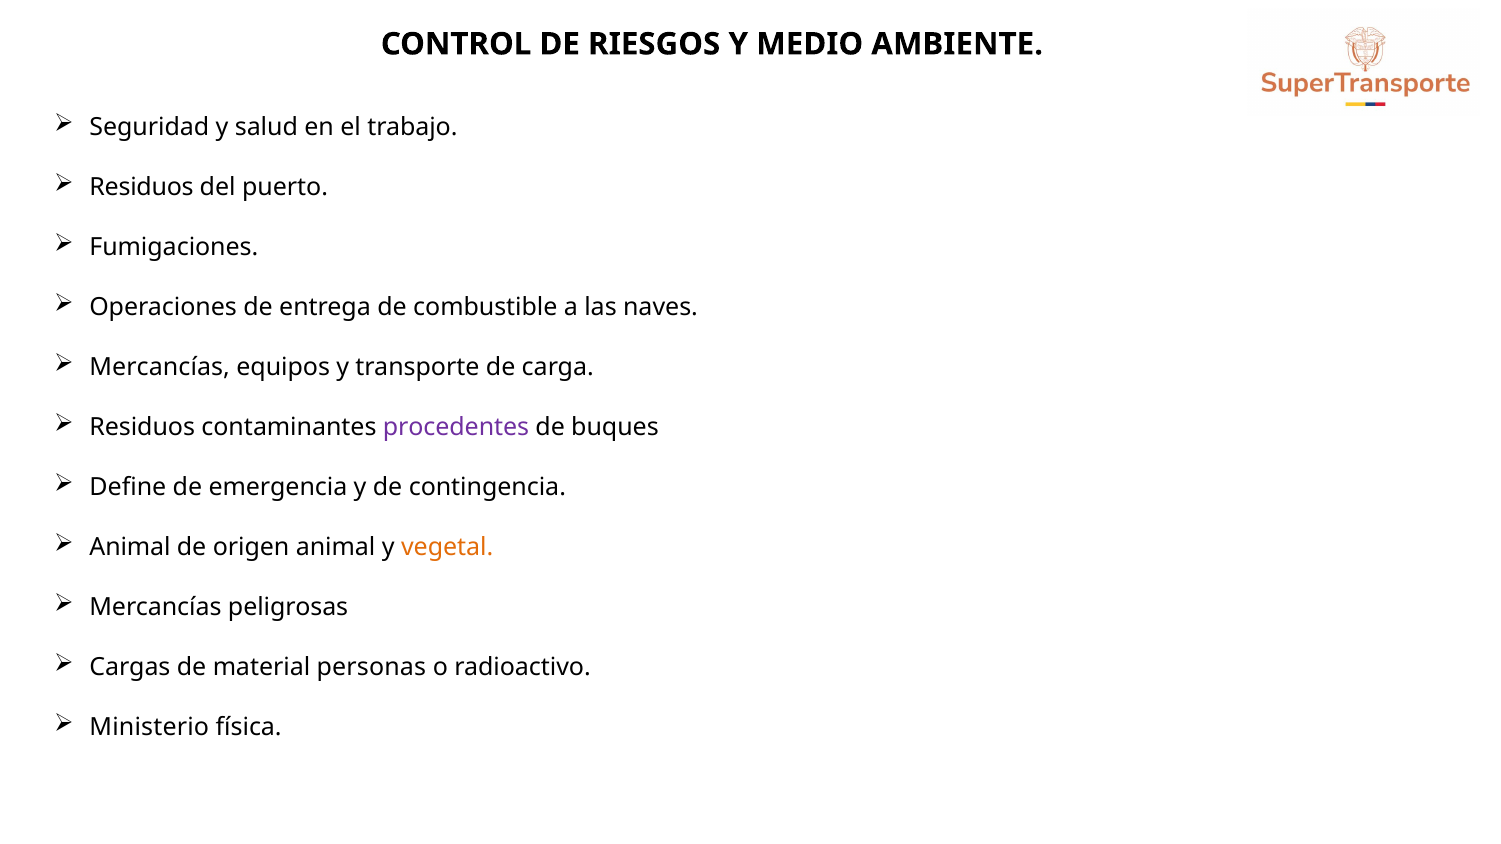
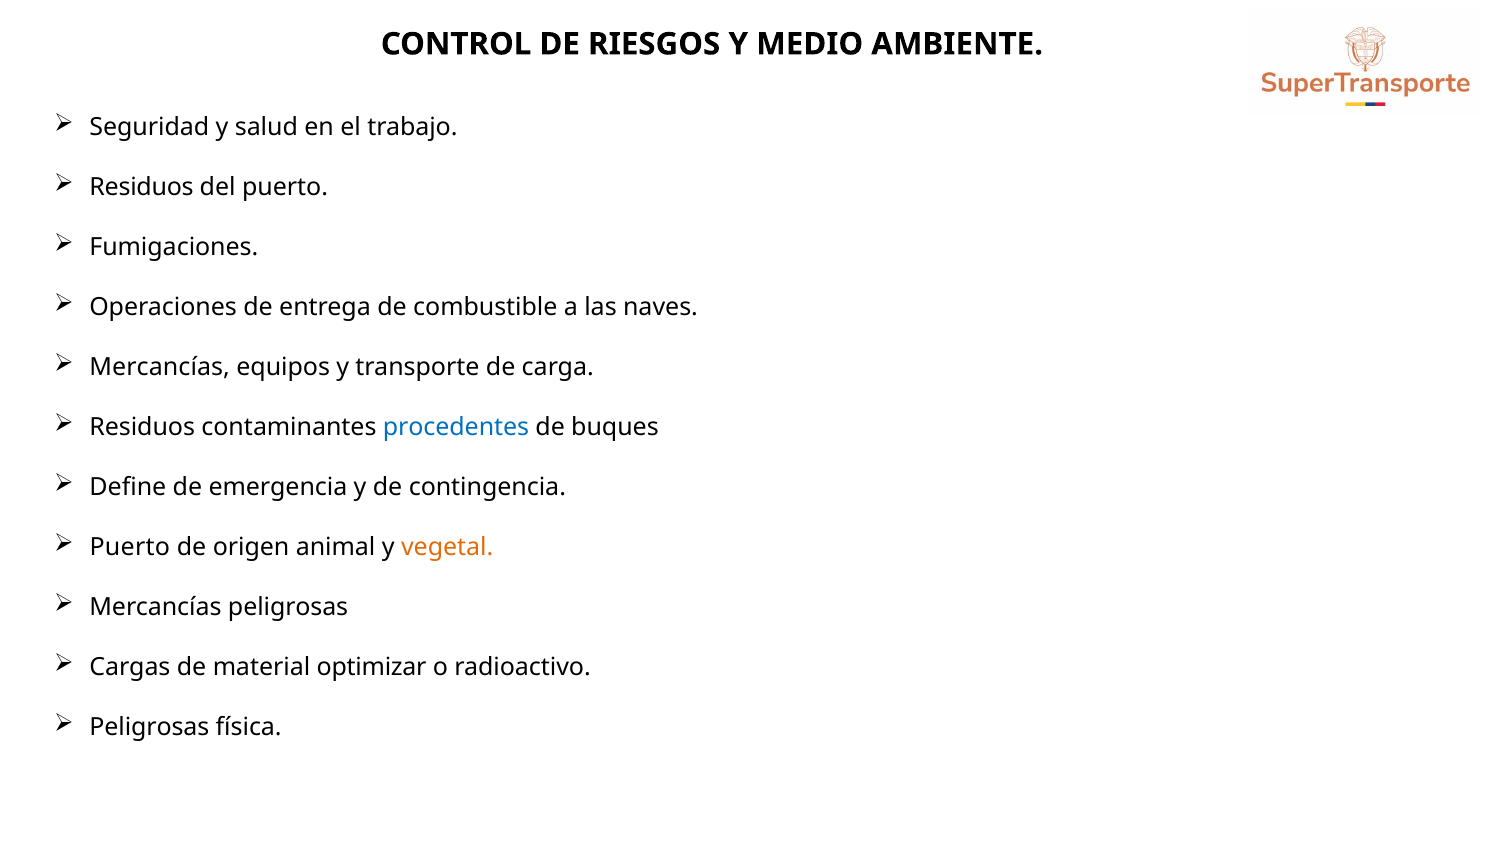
procedentes colour: purple -> blue (456, 428)
Animal: Animal -> Puerto (130, 548)
personas: personas -> optimizar (372, 668)
Ministerio: Ministerio -> Peligrosas (149, 728)
